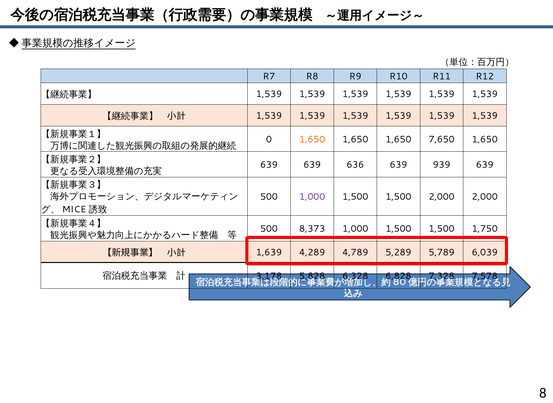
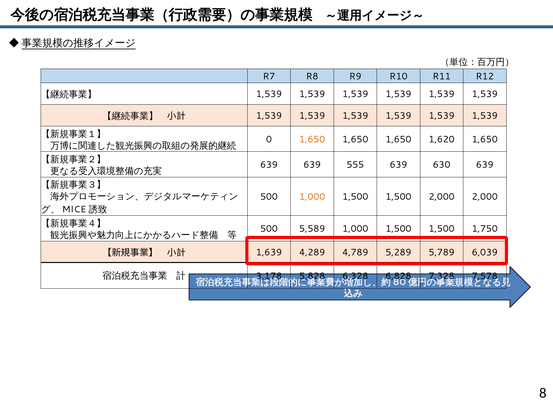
7,650: 7,650 -> 1,620 (442, 139)
636: 636 -> 555 (355, 165)
939: 939 -> 630 (442, 165)
1,000 colour: purple -> orange (312, 197)
8,373: 8,373 -> 5,589 (312, 229)
